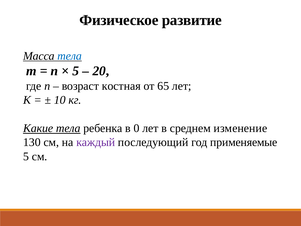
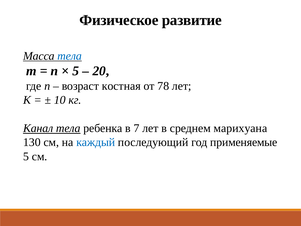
65: 65 -> 78 (163, 86)
Какие: Какие -> Канал (38, 128)
0: 0 -> 7 (137, 128)
изменение: изменение -> марихуана (240, 128)
каждый colour: purple -> blue (96, 142)
